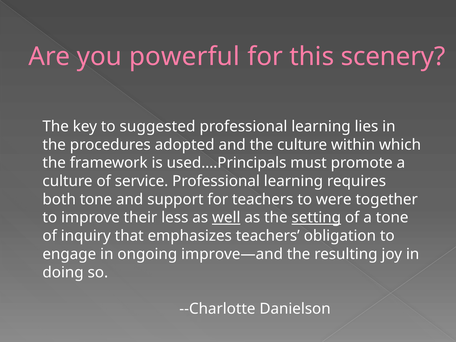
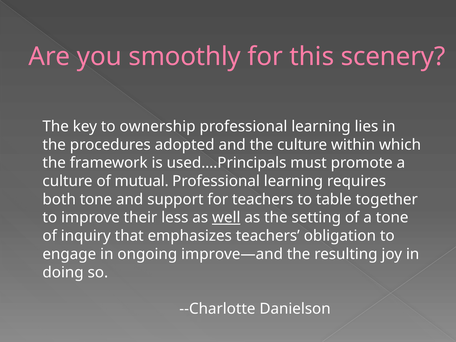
powerful: powerful -> smoothly (185, 57)
suggested: suggested -> ownership (158, 126)
service: service -> mutual (142, 181)
were: were -> table (334, 199)
setting underline: present -> none (316, 218)
